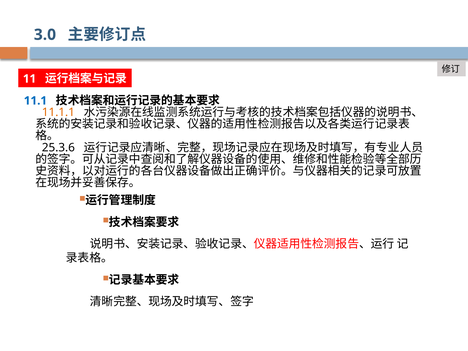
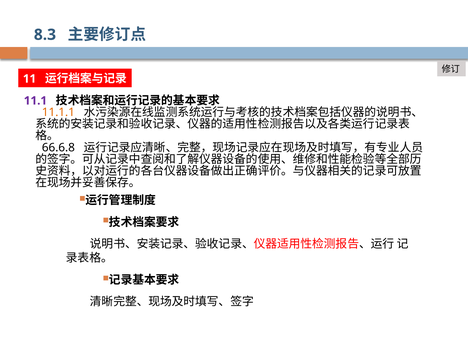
3.0: 3.0 -> 8.3 (45, 35)
11.1 colour: blue -> purple (35, 101)
25.3.6: 25.3.6 -> 66.6.8 (58, 147)
